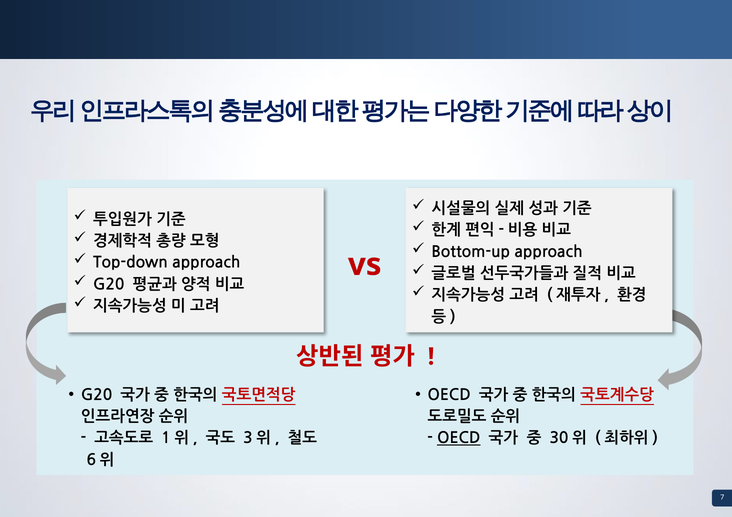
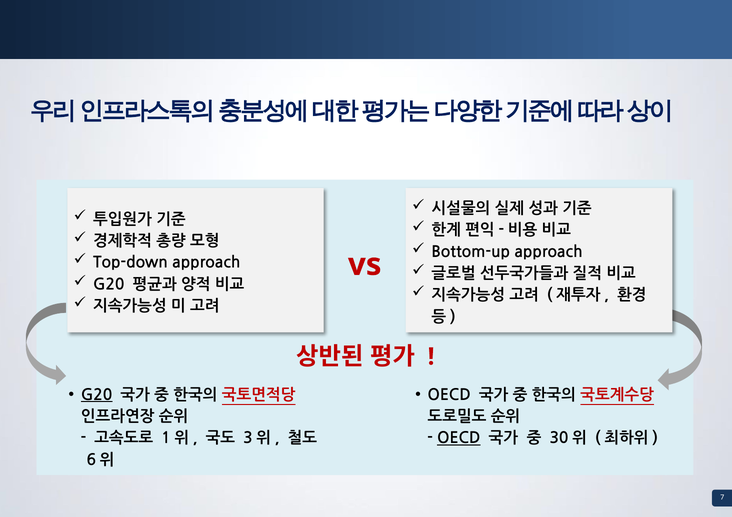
G20 underline: none -> present (97, 395)
